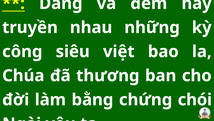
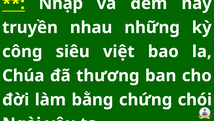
Dâng: Dâng -> Nhập (61, 3)
